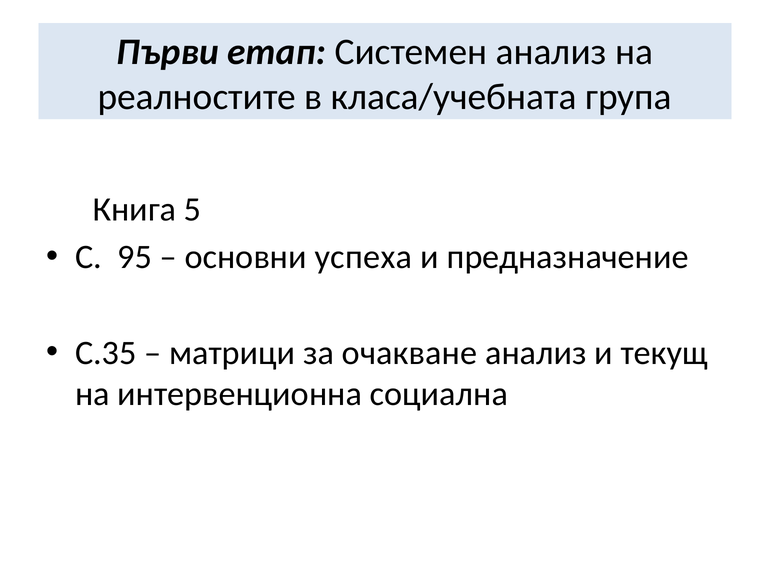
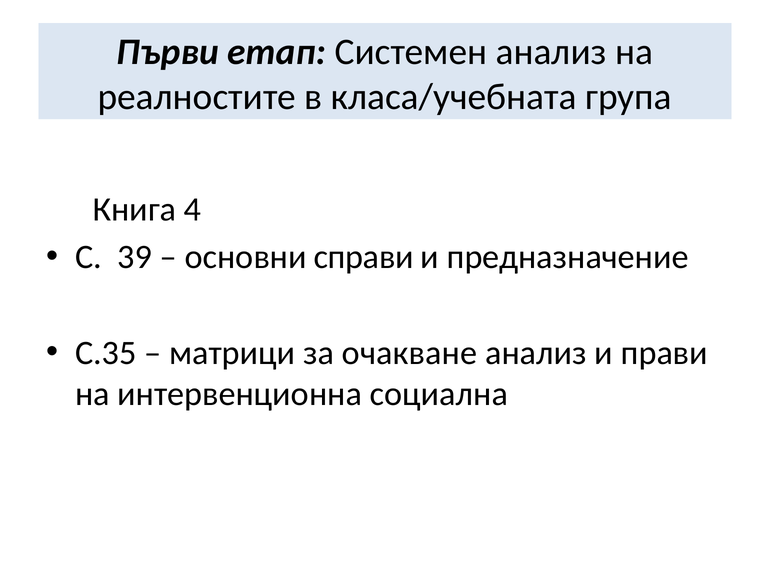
5: 5 -> 4 (192, 209)
95: 95 -> 39 (135, 257)
успеха: успеха -> справи (364, 257)
текущ: текущ -> прави (664, 353)
